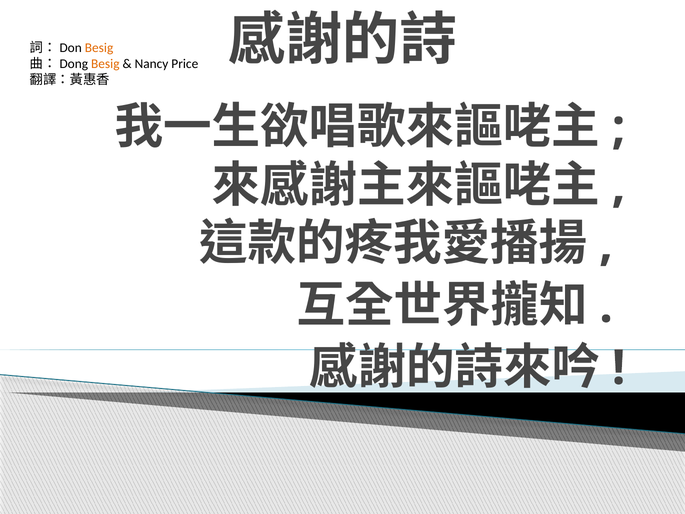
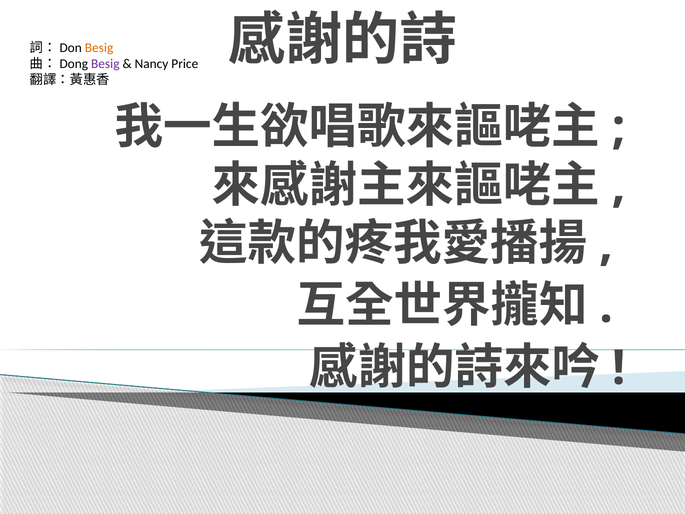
Besig colour: orange -> purple (105, 64)
